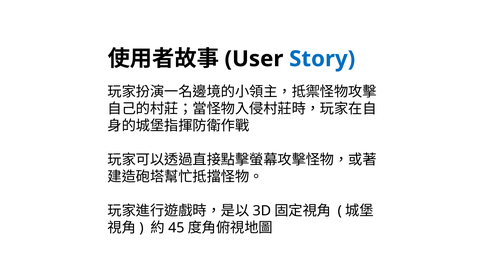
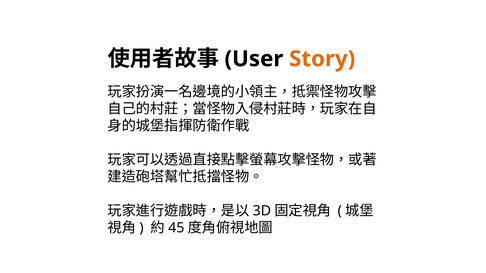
Story colour: blue -> orange (322, 59)
